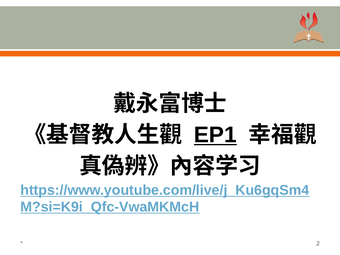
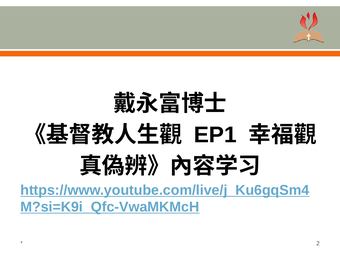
EP1 underline: present -> none (215, 135)
